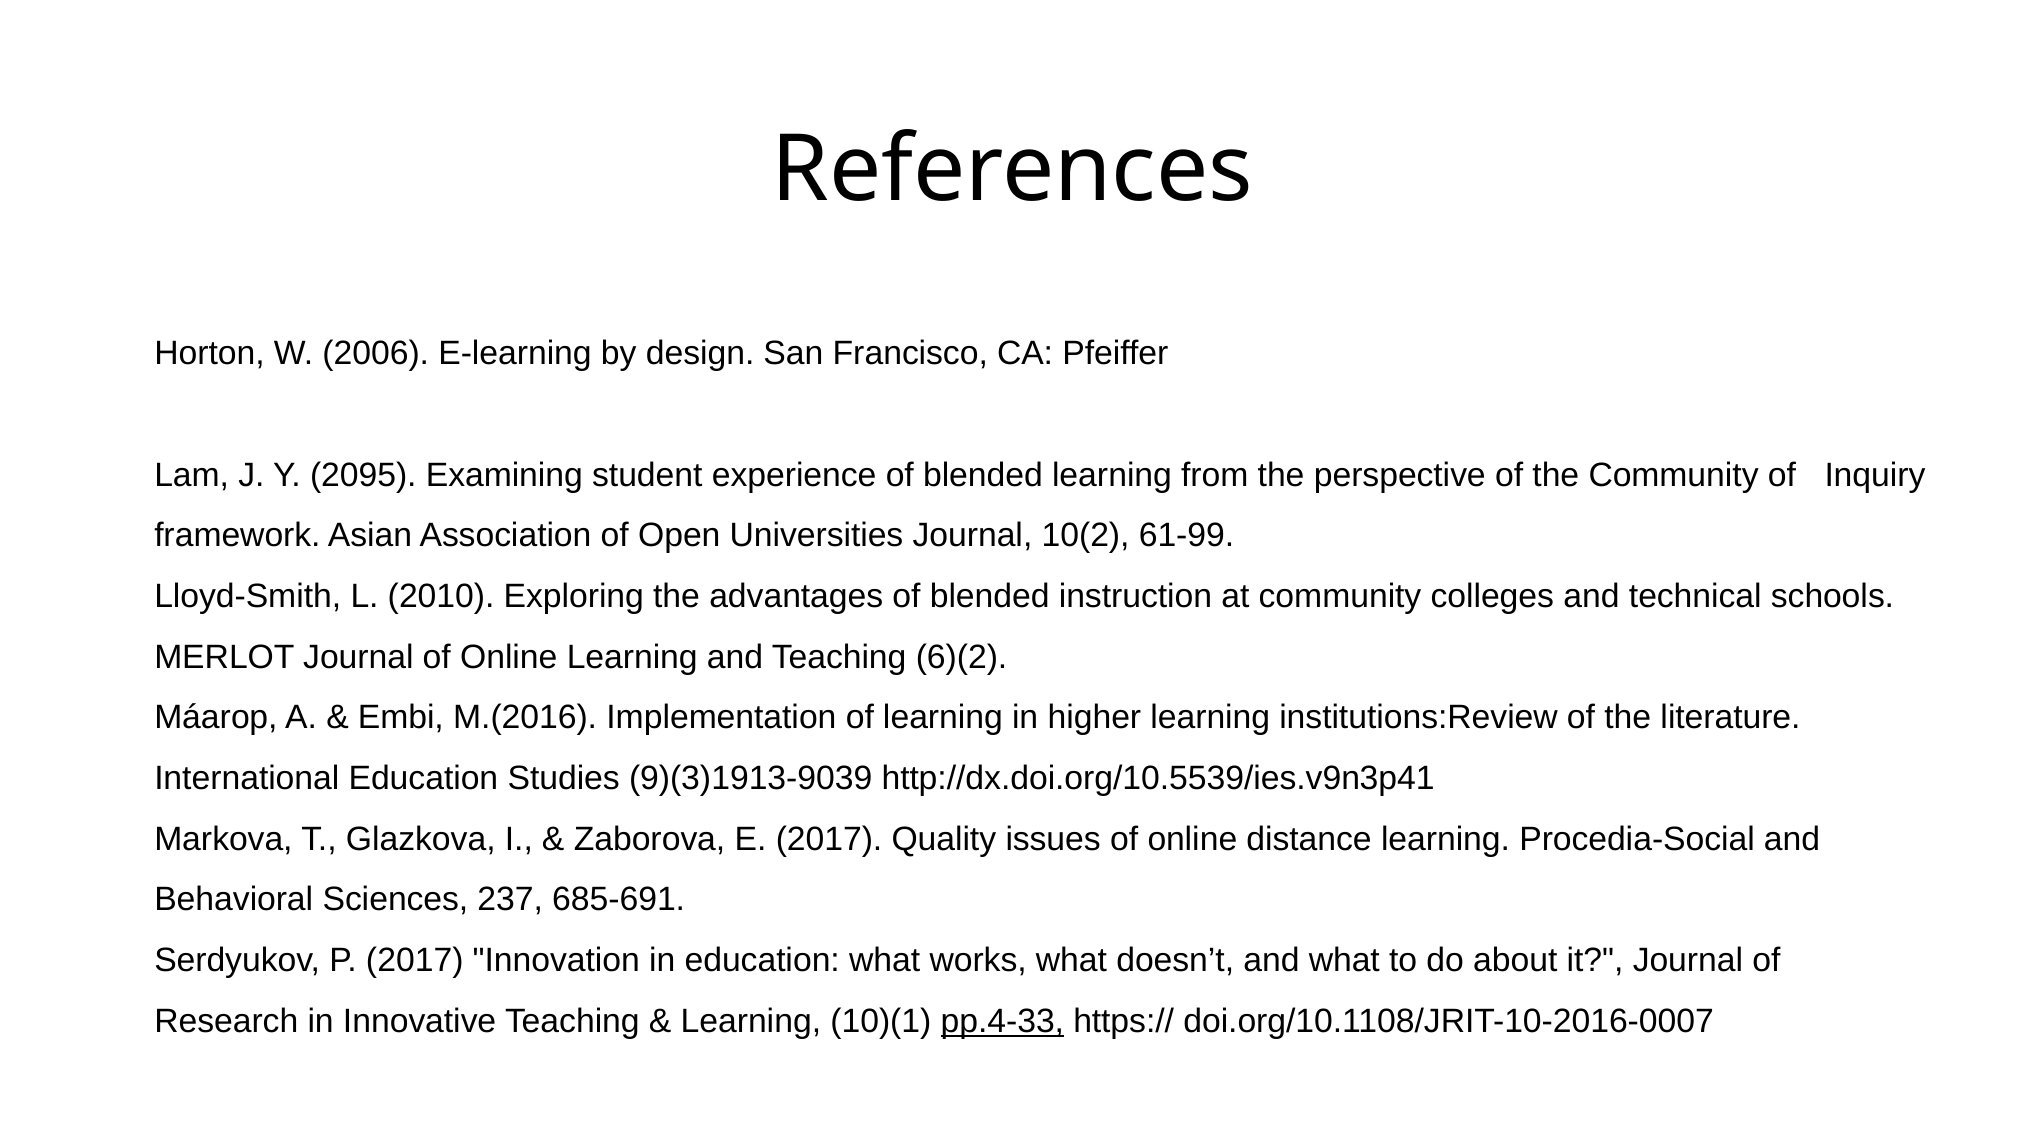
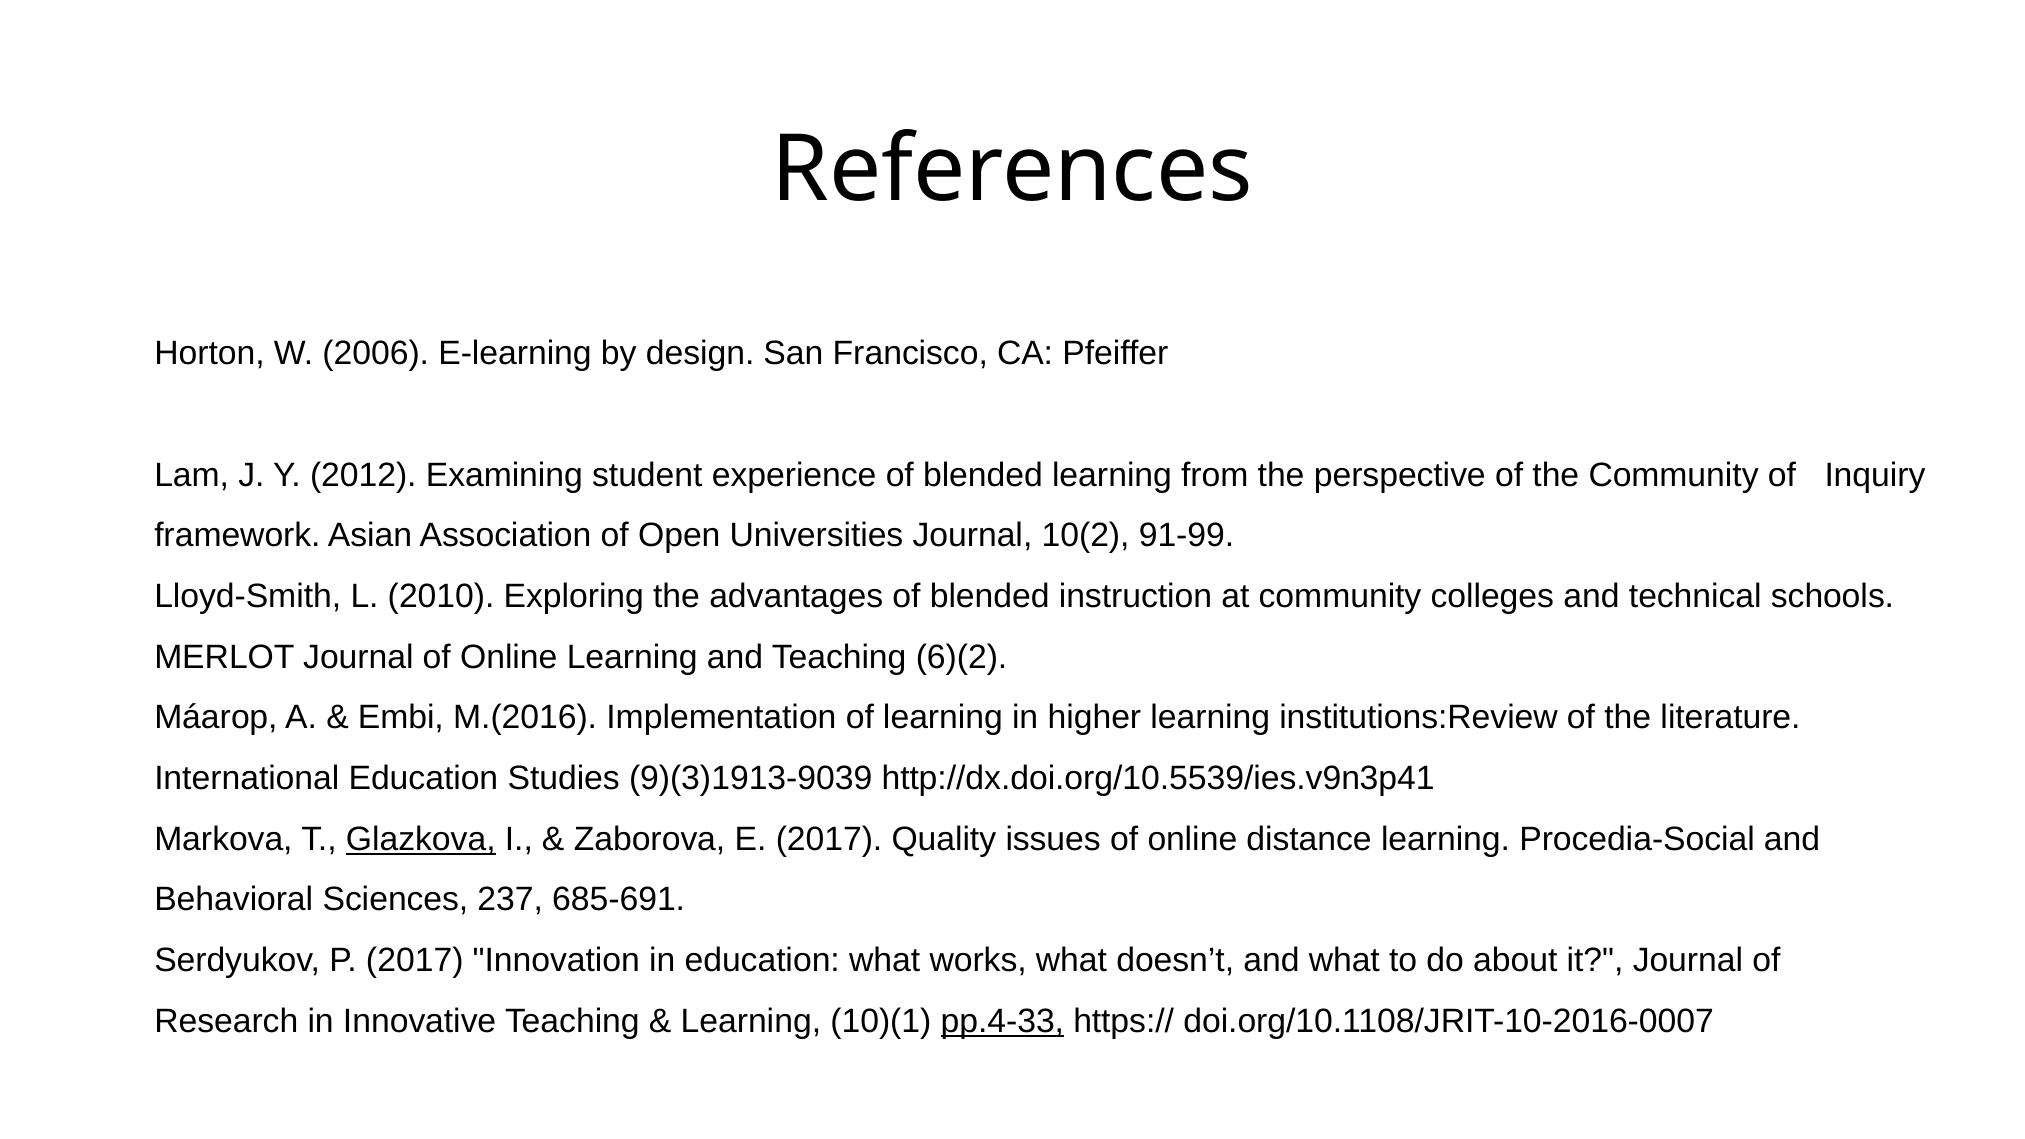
2095: 2095 -> 2012 (363, 475)
61-99: 61-99 -> 91-99 (1187, 536)
Glazkova underline: none -> present (421, 839)
